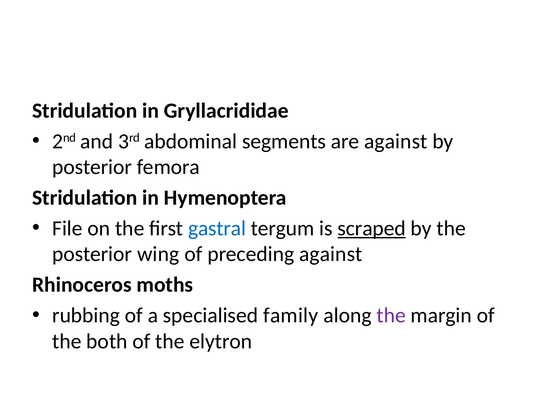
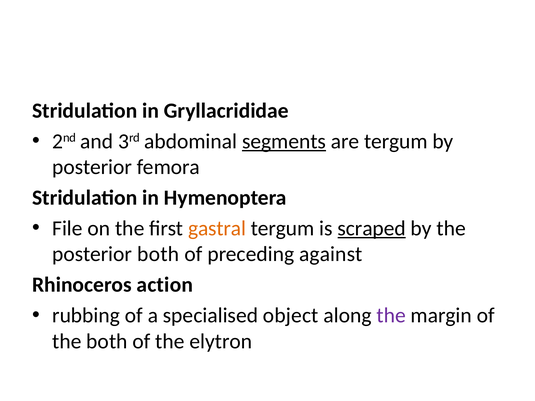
segments underline: none -> present (284, 141)
are against: against -> tergum (396, 141)
gastral colour: blue -> orange (217, 228)
posterior wing: wing -> both (158, 254)
moths: moths -> action (165, 285)
family: family -> object (291, 316)
